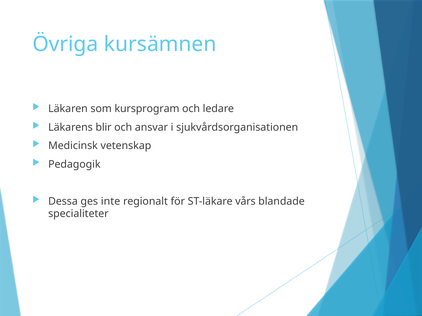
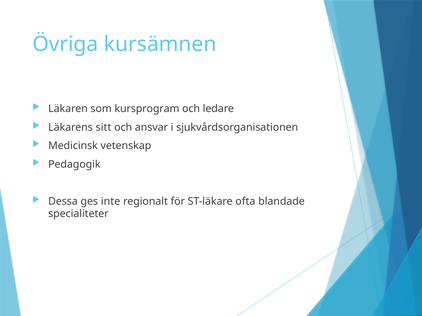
blir: blir -> sitt (103, 127)
vårs: vårs -> ofta (245, 202)
